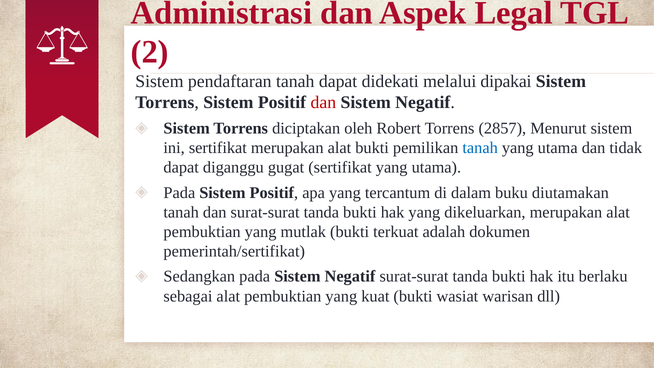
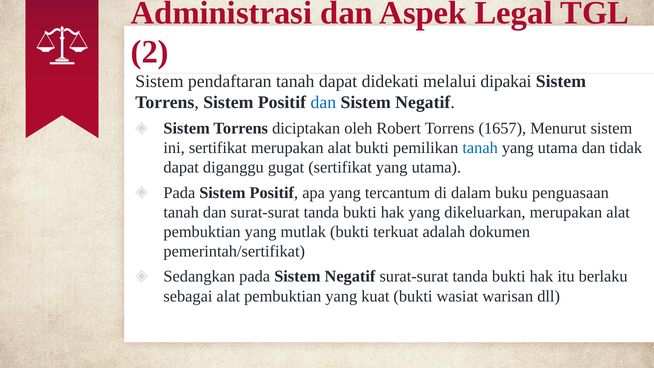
dan colour: red -> blue (323, 102)
2857: 2857 -> 1657 (502, 128)
diutamakan: diutamakan -> penguasaan (570, 193)
